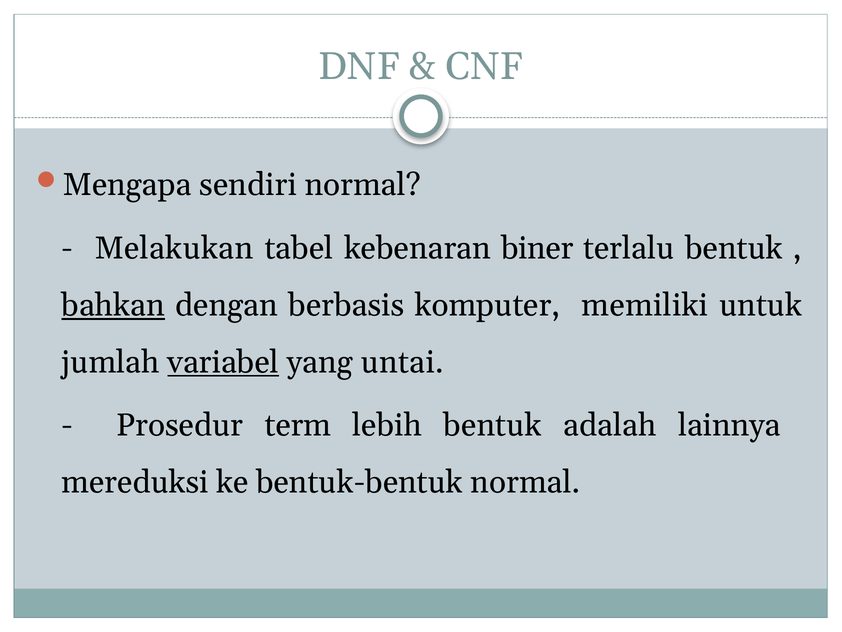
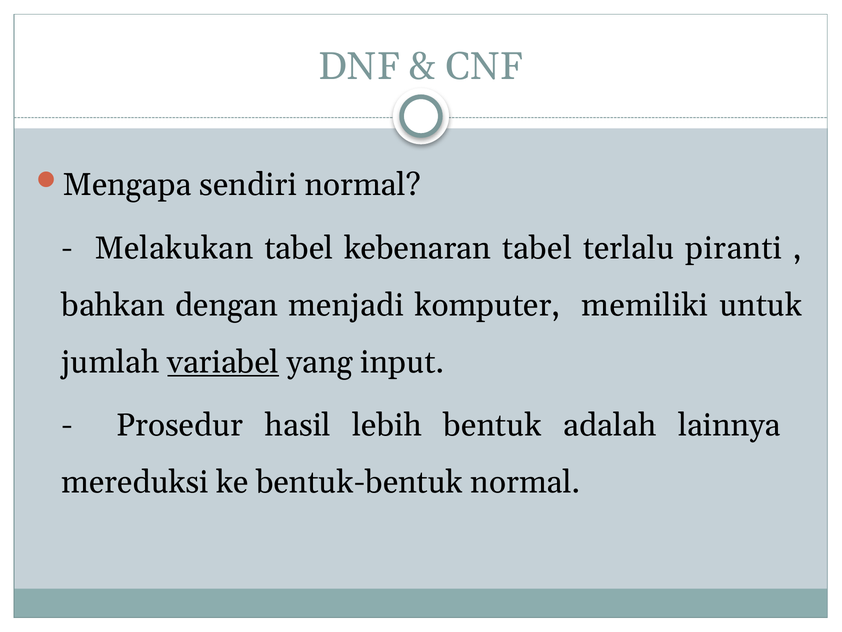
kebenaran biner: biner -> tabel (537, 248)
terlalu bentuk: bentuk -> piranti (734, 248)
bahkan underline: present -> none (113, 305)
berbasis: berbasis -> menjadi (346, 305)
untai: untai -> input (402, 362)
term: term -> hasil (298, 425)
